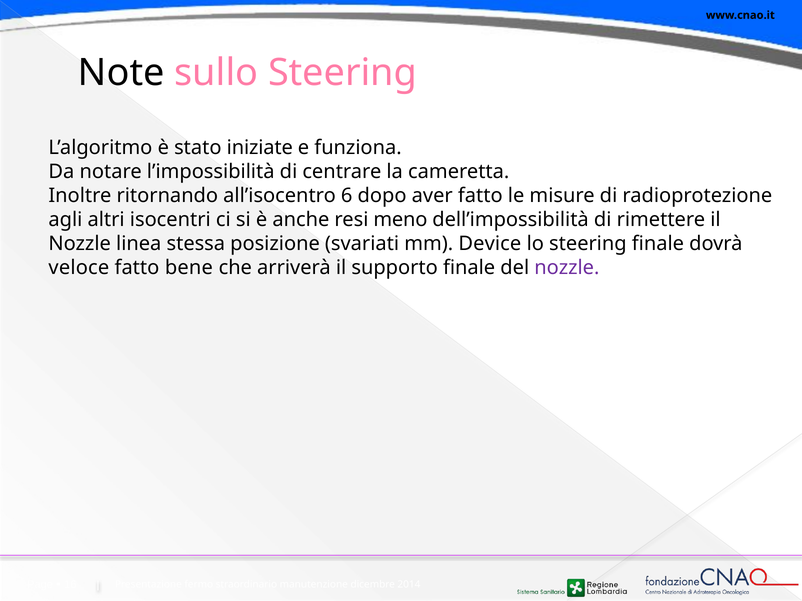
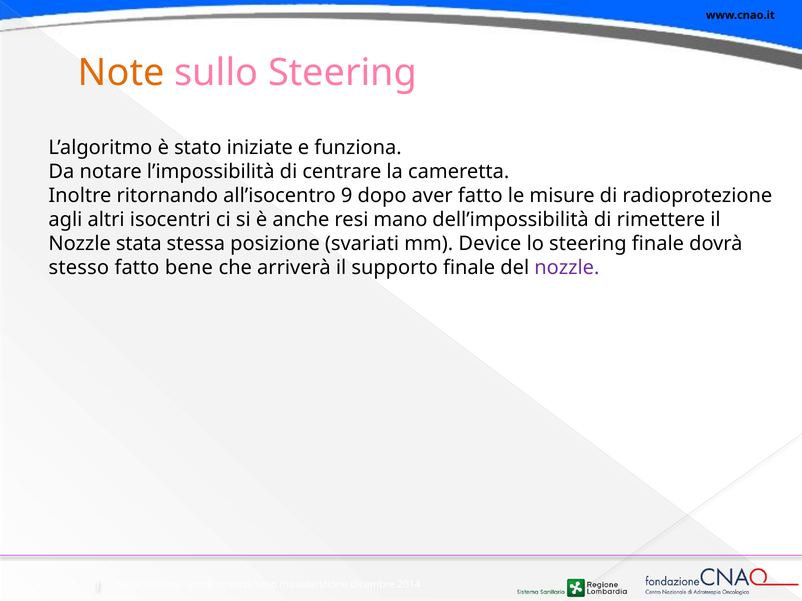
Note colour: black -> orange (121, 73)
6: 6 -> 9 (347, 196)
meno: meno -> mano (400, 220)
linea: linea -> stata (139, 244)
veloce: veloce -> stesso (79, 268)
